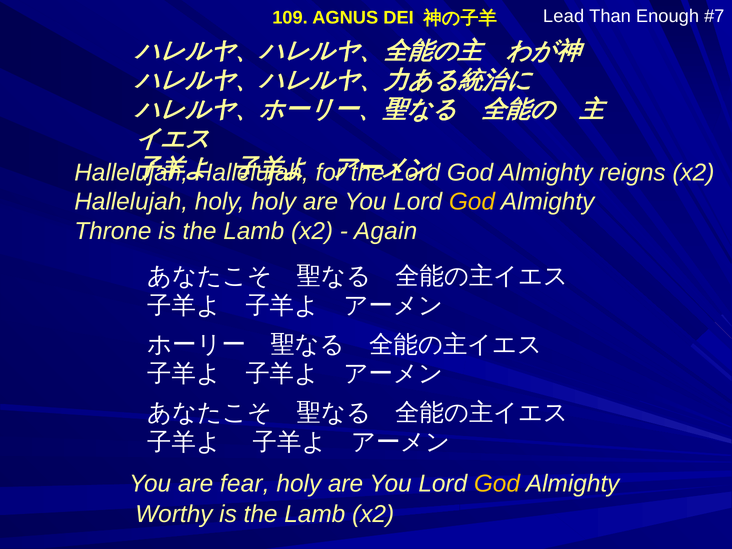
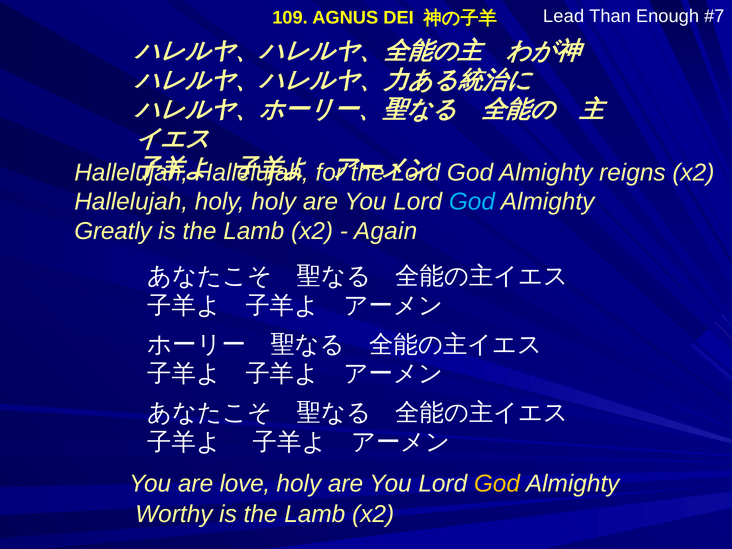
God colour: yellow -> light blue (472, 202)
Throne: Throne -> Greatly (113, 231)
fear: fear -> love (245, 484)
